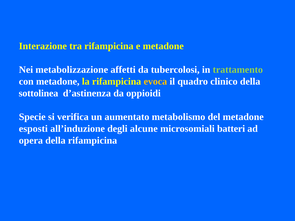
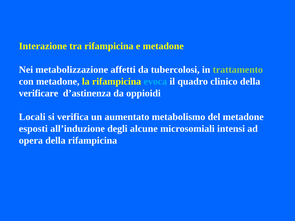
evoca colour: yellow -> light blue (155, 82)
sottolinea: sottolinea -> verificare (38, 93)
Specie: Specie -> Locali (32, 117)
batteri: batteri -> intensi (231, 129)
